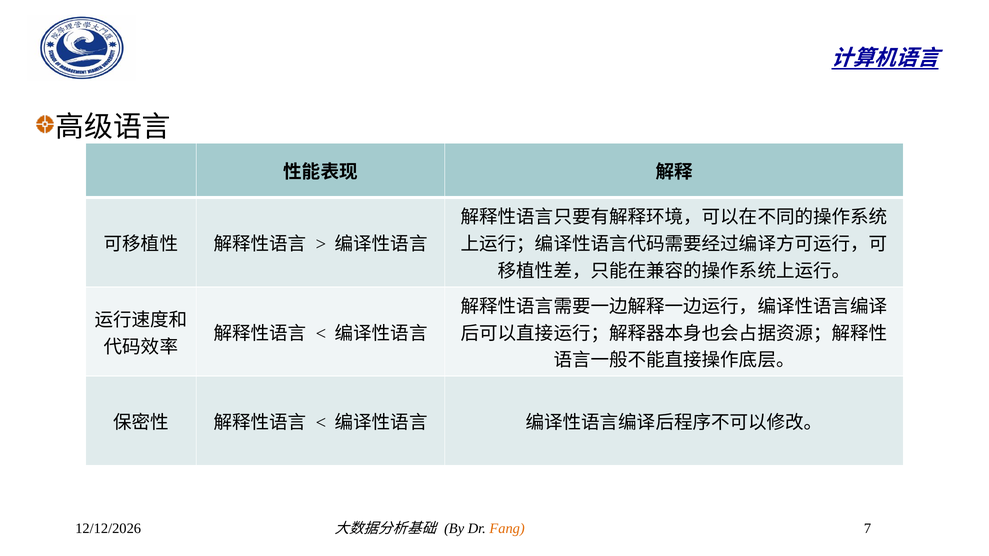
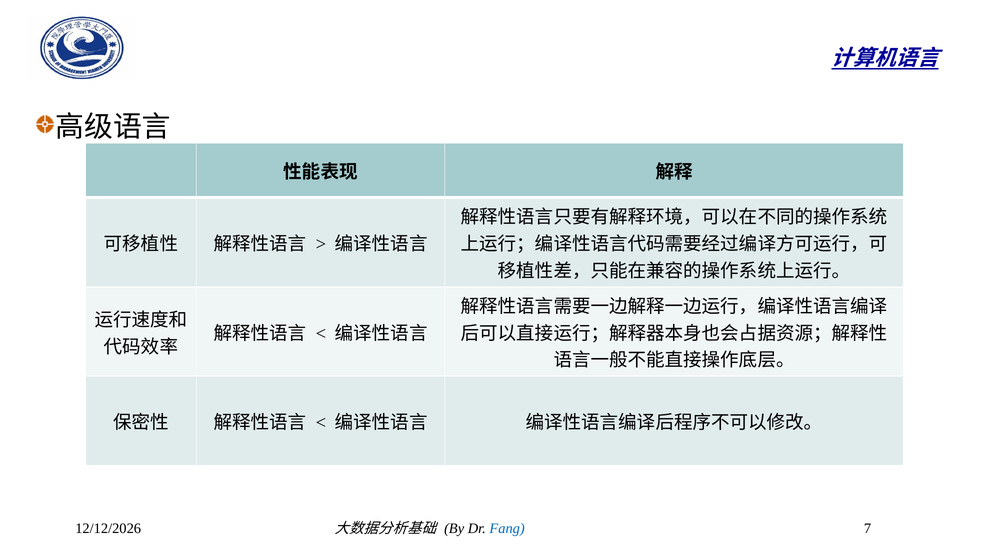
Fang colour: orange -> blue (507, 529)
